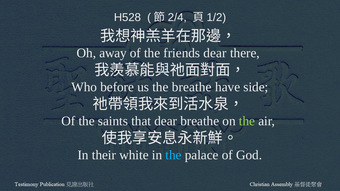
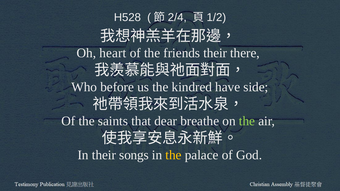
away: away -> heart (113, 53)
friends dear: dear -> their (215, 53)
the breathe: breathe -> kindred (192, 87)
white: white -> songs (134, 155)
the colour: light blue -> yellow (174, 155)
